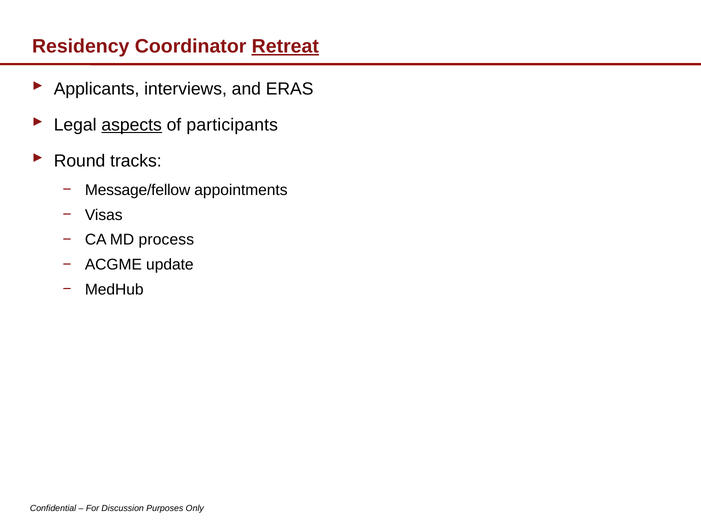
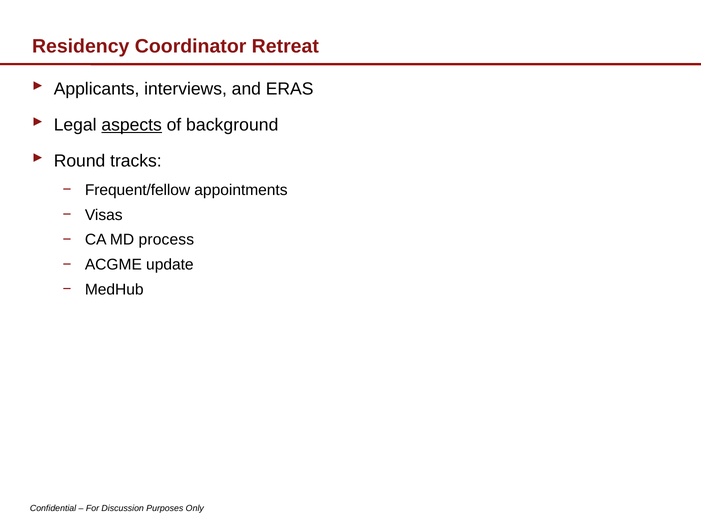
Retreat underline: present -> none (285, 46)
participants: participants -> background (232, 125)
Message/fellow: Message/fellow -> Frequent/fellow (138, 190)
